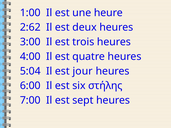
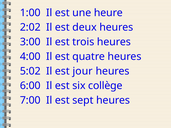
2:62: 2:62 -> 2:02 (30, 27)
5:04: 5:04 -> 5:02 (30, 71)
στήλης: στήλης -> collège (105, 86)
